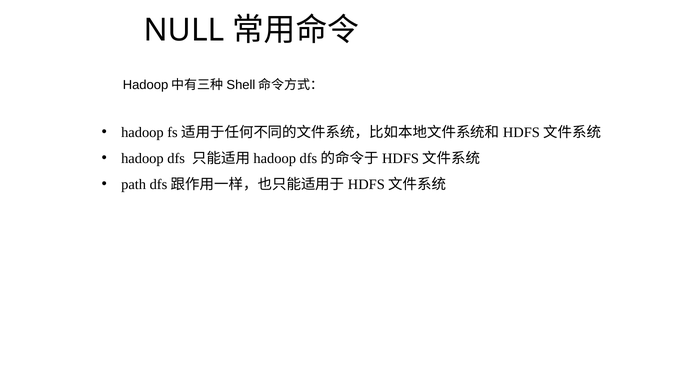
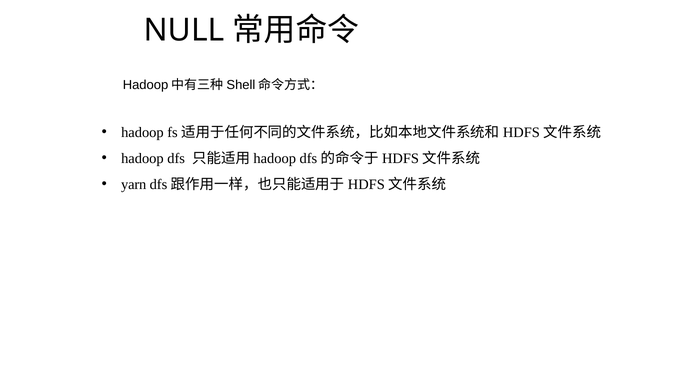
path: path -> yarn (134, 184)
